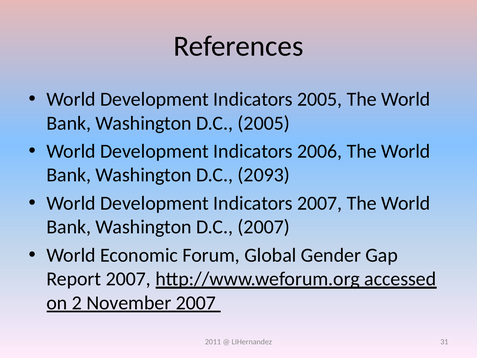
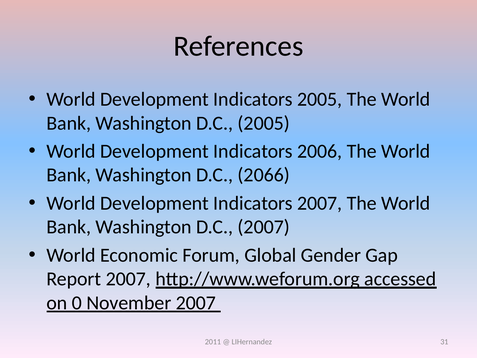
2093: 2093 -> 2066 (264, 175)
2: 2 -> 0 (77, 303)
